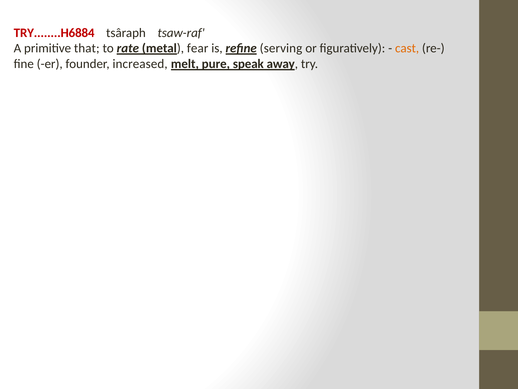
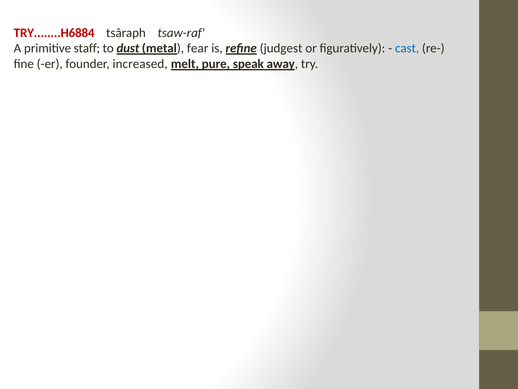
that: that -> staff (87, 48)
rate: rate -> dust (128, 48)
serving: serving -> judgest (281, 48)
cast colour: orange -> blue (407, 48)
